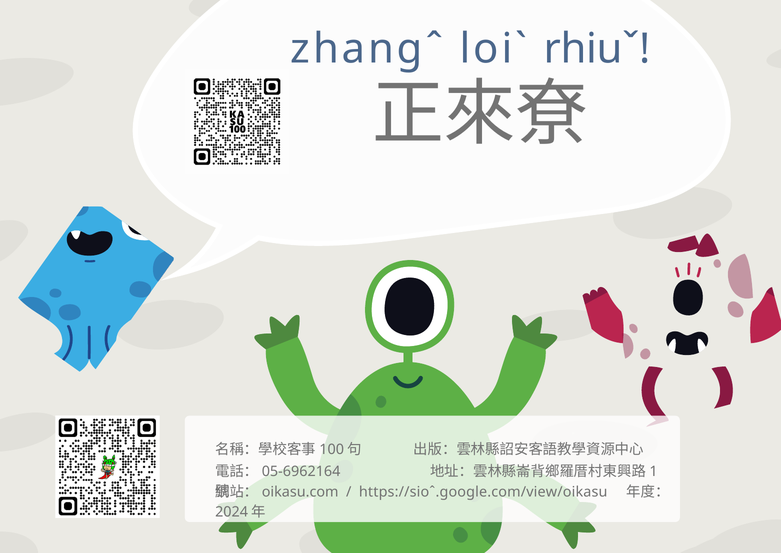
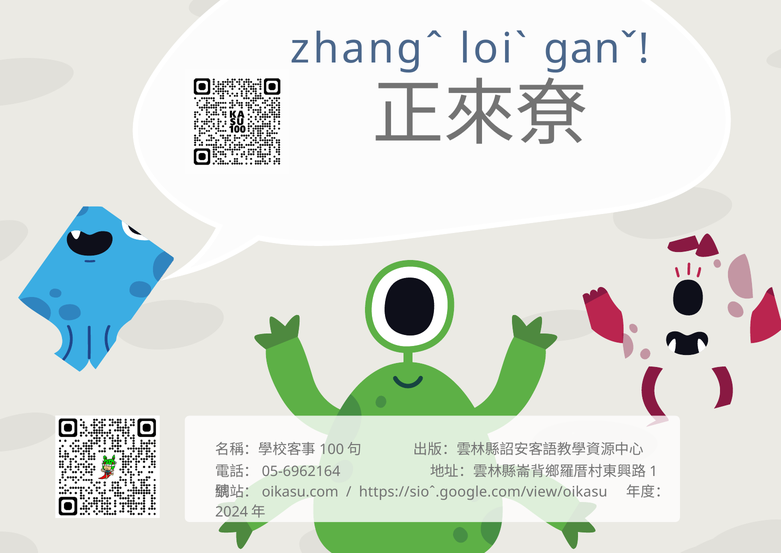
rhiuˇ: rhiuˇ -> ganˇ (597, 49)
